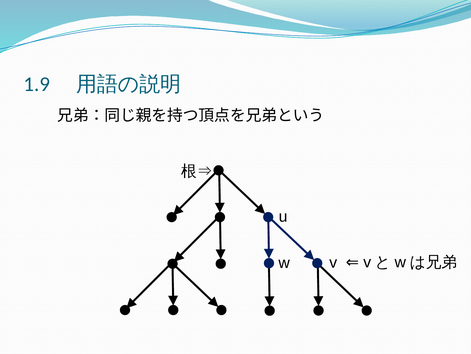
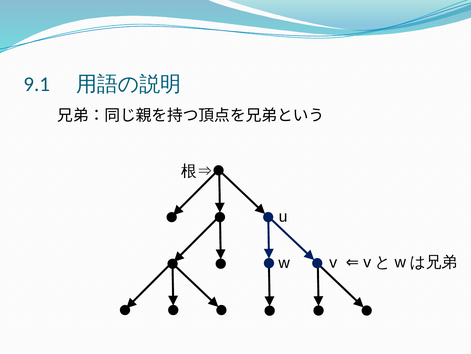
1.9: 1.9 -> 9.1 (37, 84)
